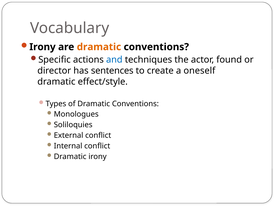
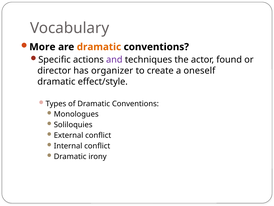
Irony: Irony -> More (42, 47)
and colour: blue -> purple (114, 60)
sentences: sentences -> organizer (112, 71)
